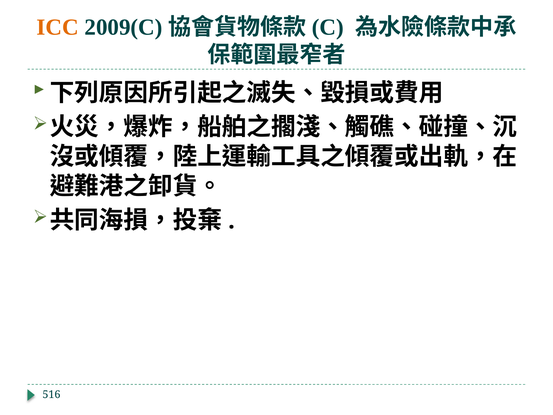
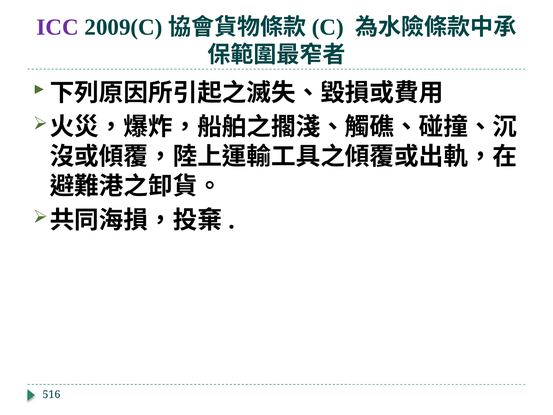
ICC colour: orange -> purple (58, 27)
